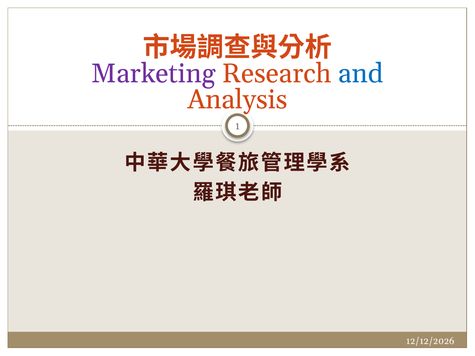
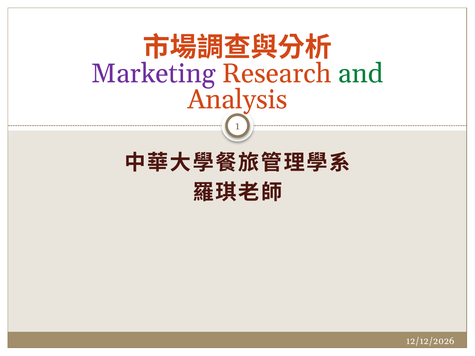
and colour: blue -> green (361, 74)
